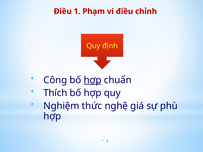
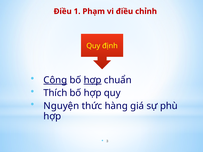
Công underline: none -> present (55, 80)
Nghiệm: Nghiệm -> Nguyện (61, 106)
nghệ: nghệ -> hàng (116, 106)
